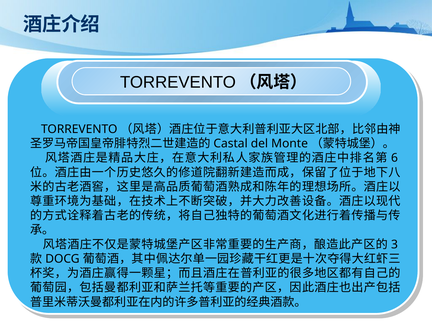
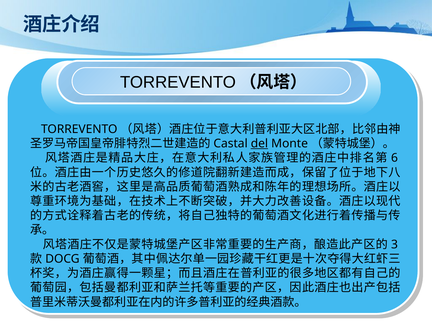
del underline: none -> present (259, 144)
